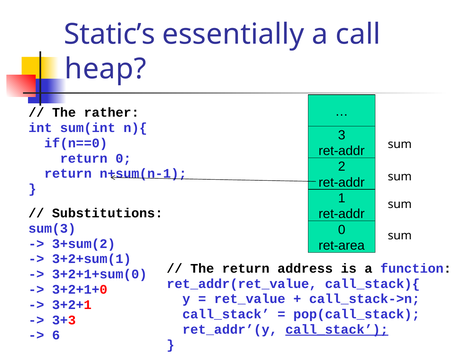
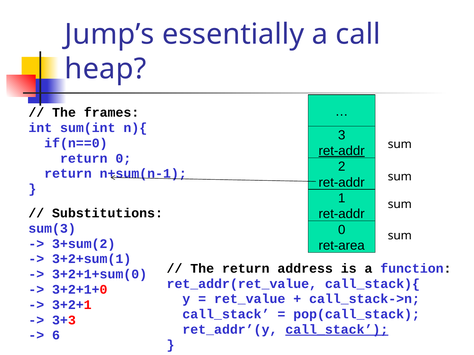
Static’s: Static’s -> Jump’s (109, 34)
rather: rather -> frames (112, 113)
ret-addr underline: none -> present (342, 151)
